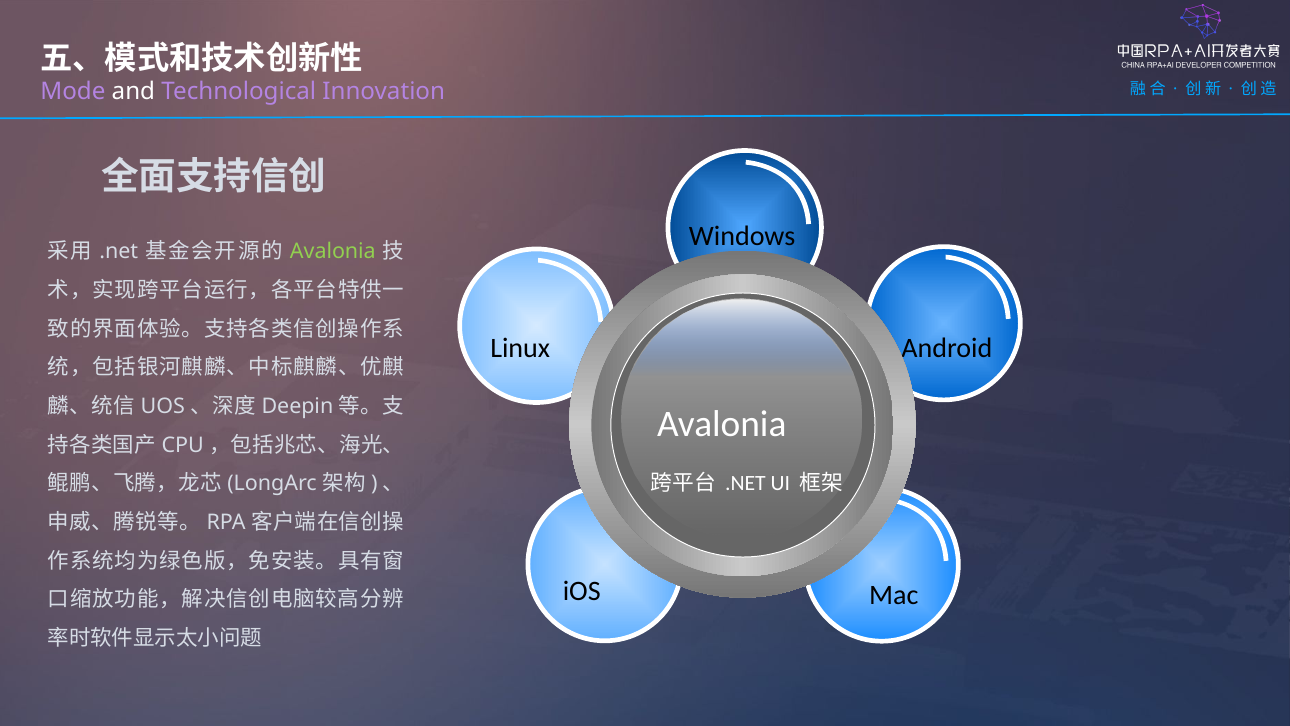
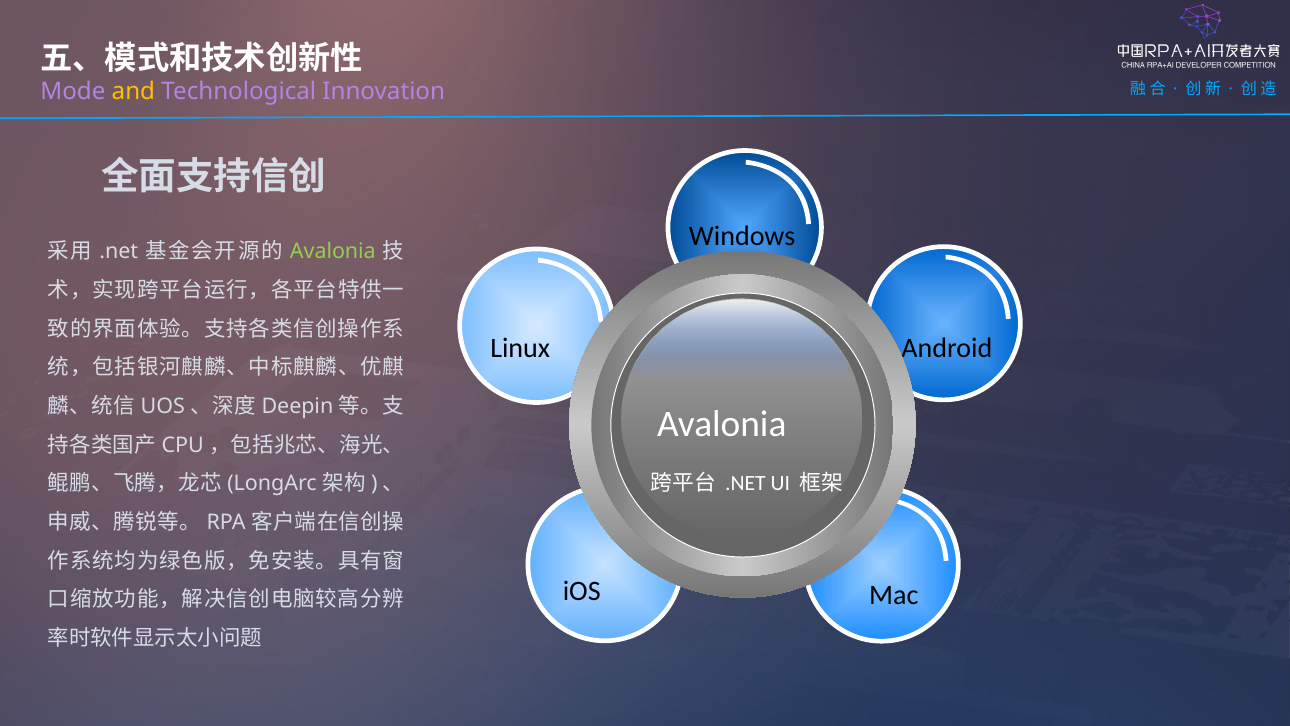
and colour: white -> yellow (133, 92)
